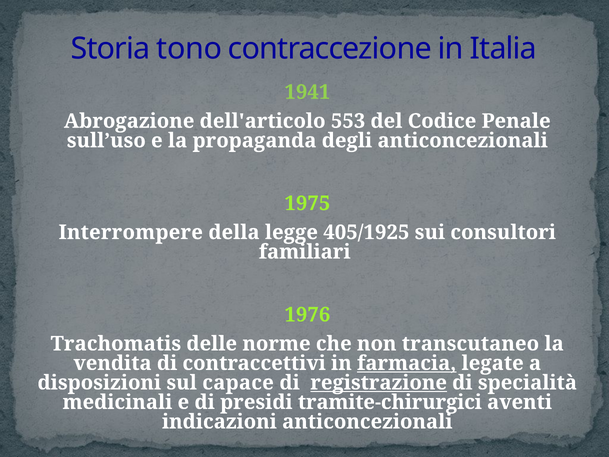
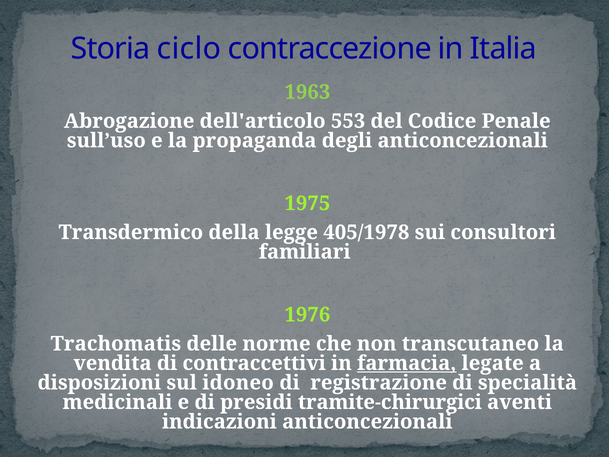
tono: tono -> ciclo (189, 49)
1941: 1941 -> 1963 (307, 92)
Interrompere: Interrompere -> Transdermico (131, 232)
405/1925: 405/1925 -> 405/1978 (366, 232)
capace: capace -> idoneo (238, 383)
registrazione underline: present -> none (379, 383)
